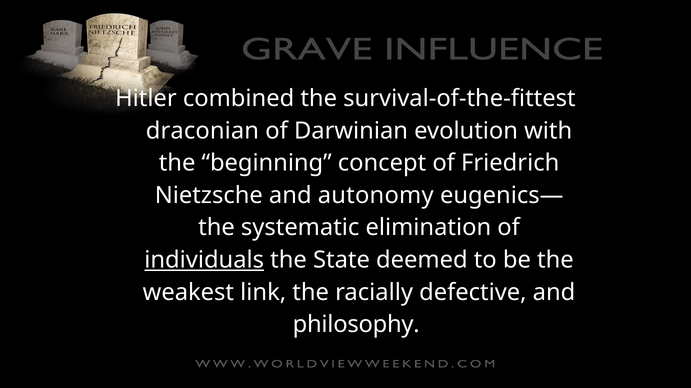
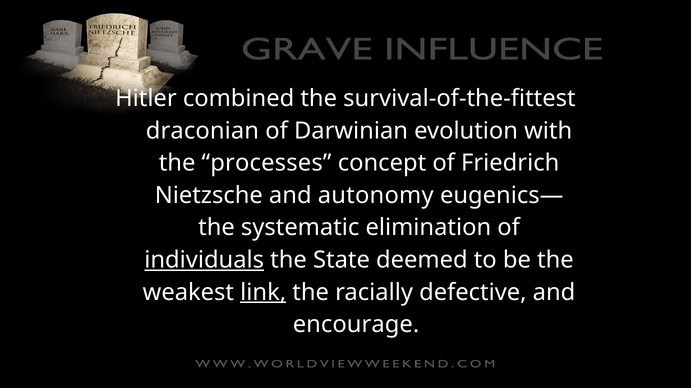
beginning: beginning -> processes (267, 163)
link underline: none -> present (263, 293)
philosophy: philosophy -> encourage (356, 325)
